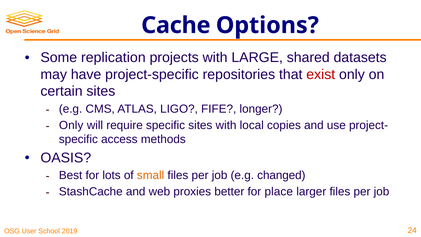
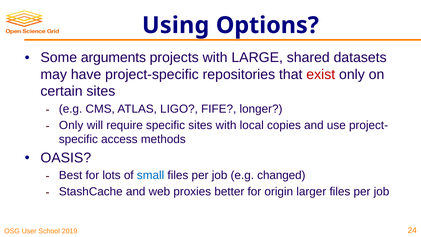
Cache: Cache -> Using (176, 25)
replication: replication -> arguments (113, 58)
small colour: orange -> blue (151, 175)
place: place -> origin (279, 192)
